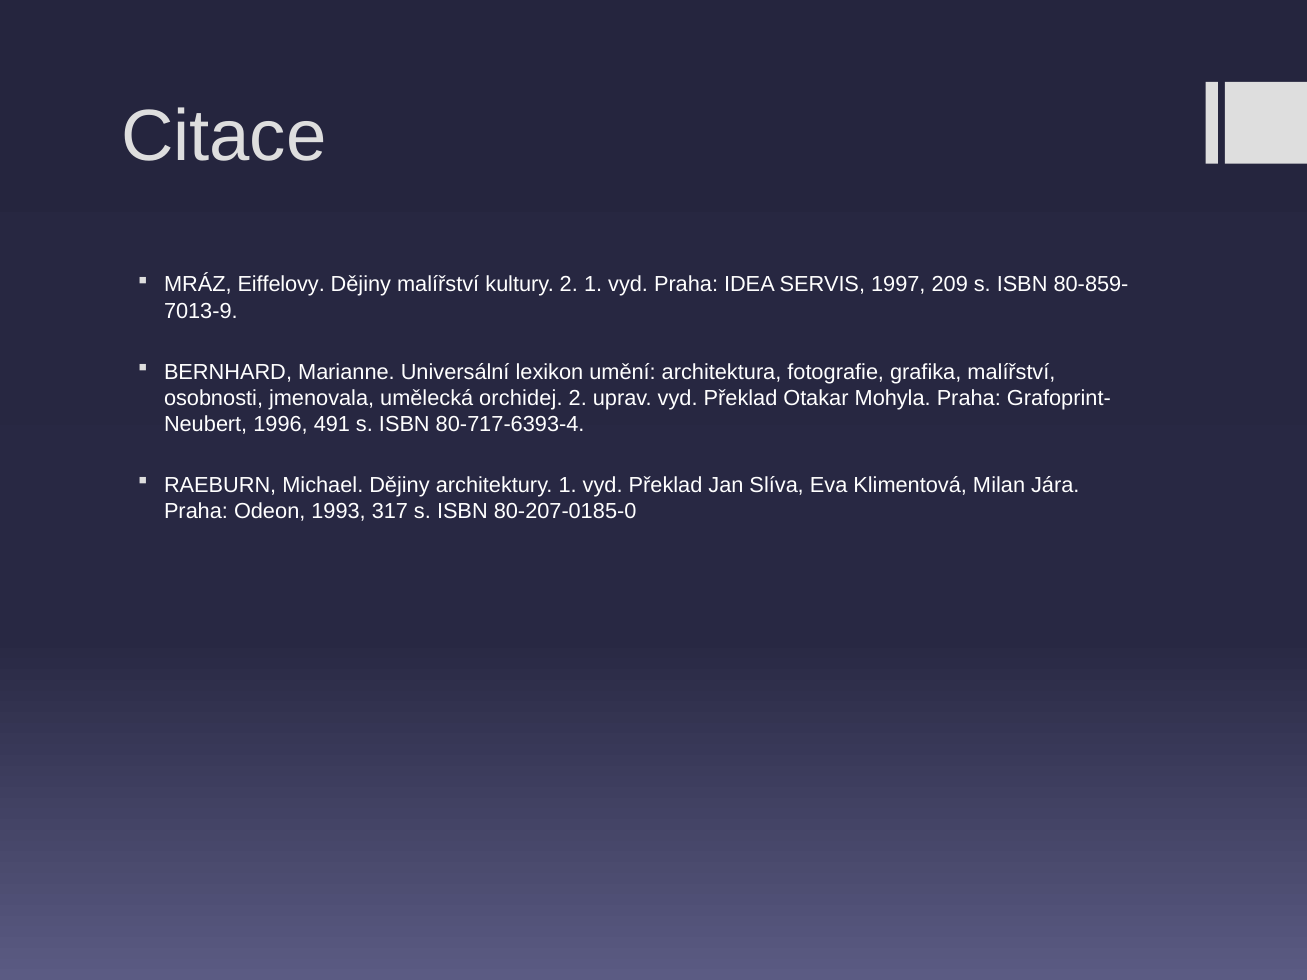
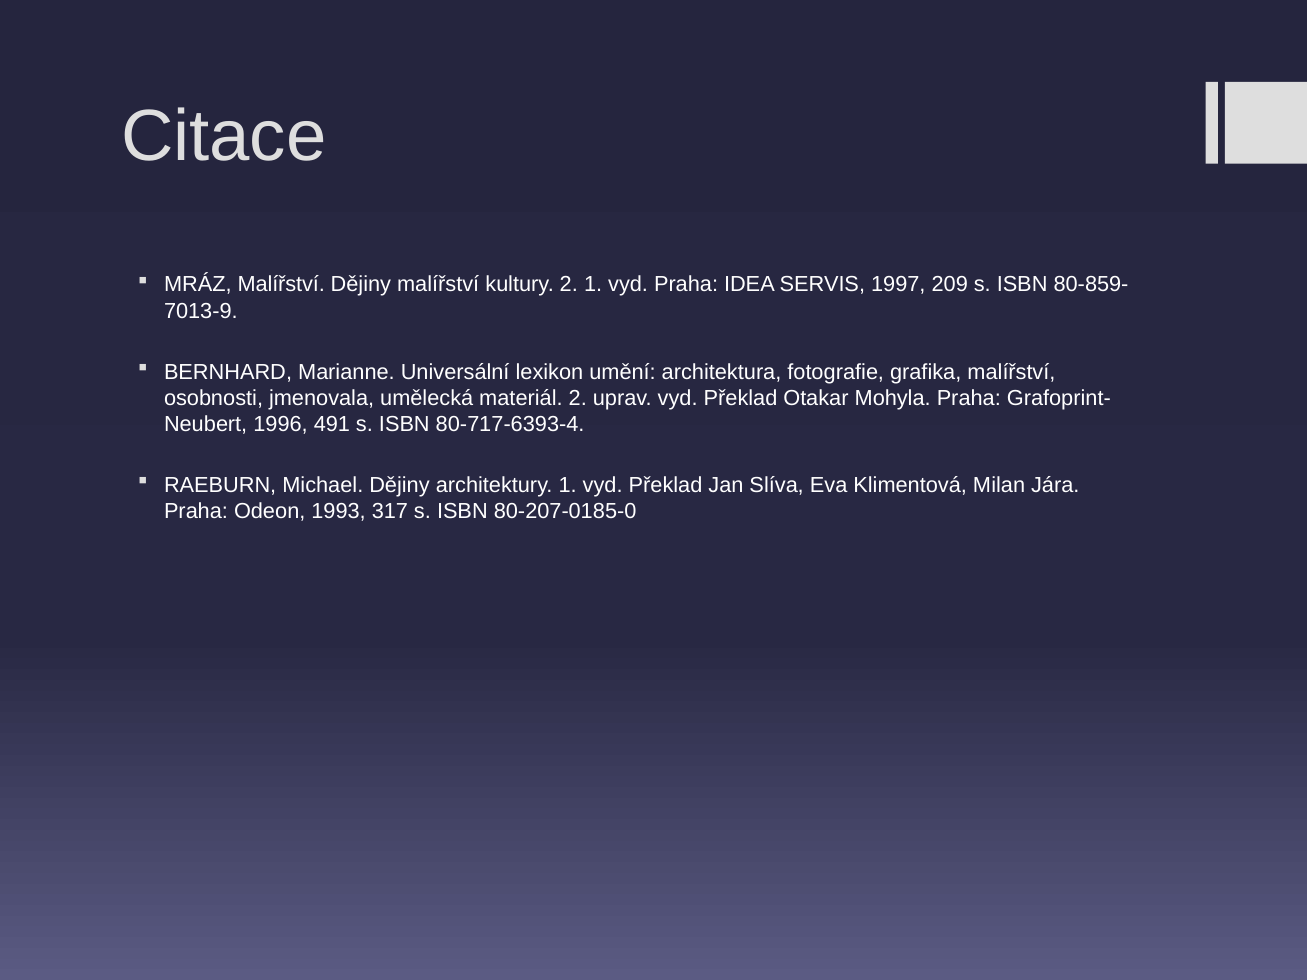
MRÁZ Eiffelovy: Eiffelovy -> Malířství (281, 285)
orchidej: orchidej -> materiál (521, 398)
